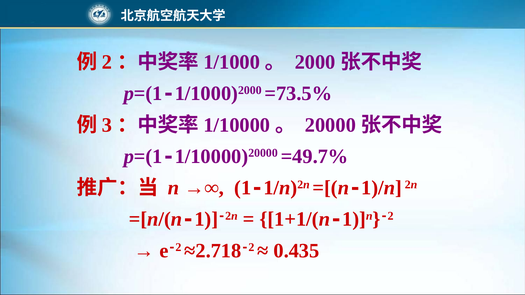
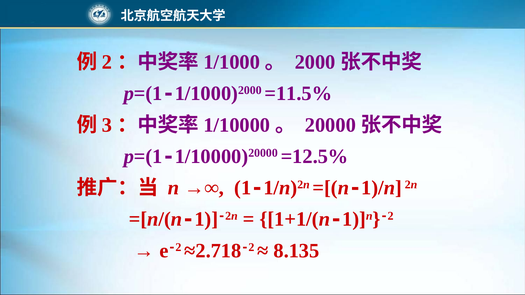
=73.5%: =73.5% -> =11.5% (298, 94)
=49.7%: =49.7% -> =12.5% (315, 157)
0.435: 0.435 -> 8.135 (296, 251)
